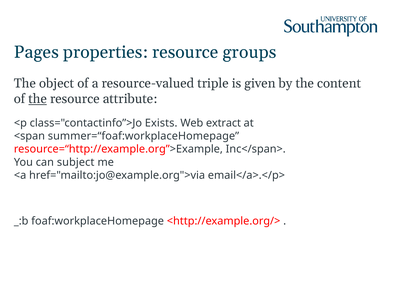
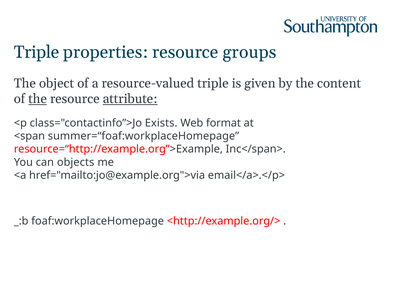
Pages: Pages -> Triple (37, 52)
attribute underline: none -> present (130, 99)
extract: extract -> format (223, 123)
subject: subject -> objects (76, 163)
